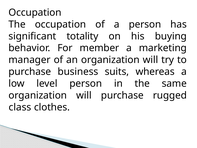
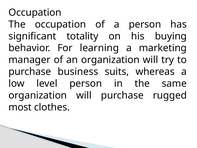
member: member -> learning (99, 48)
class: class -> most (20, 107)
